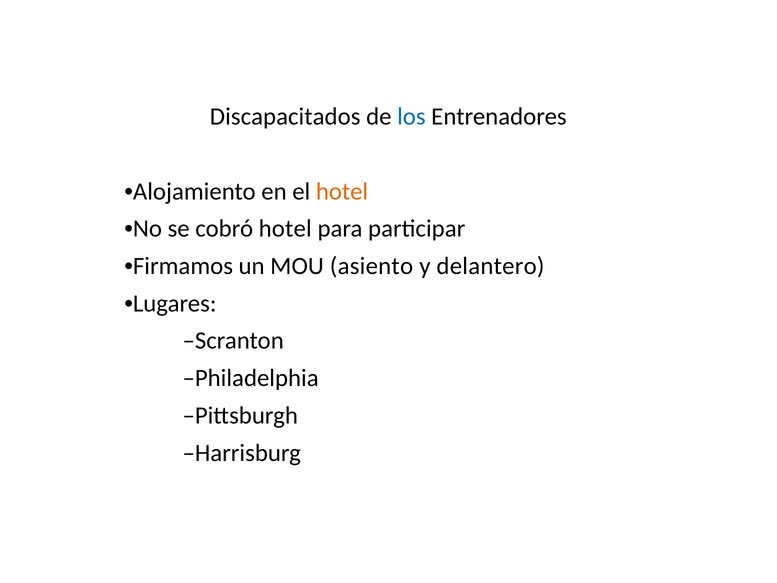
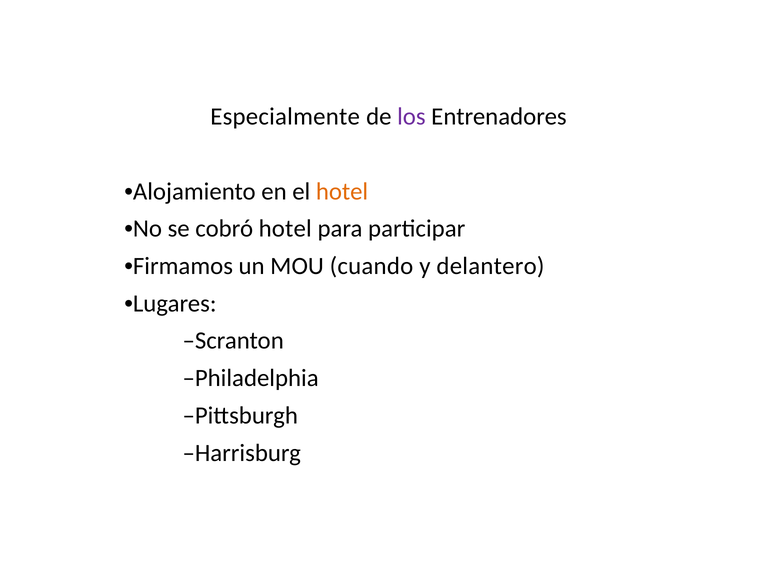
Discapacitados: Discapacitados -> Especialmente (285, 117)
los colour: blue -> purple (411, 117)
asiento: asiento -> cuando (371, 266)
